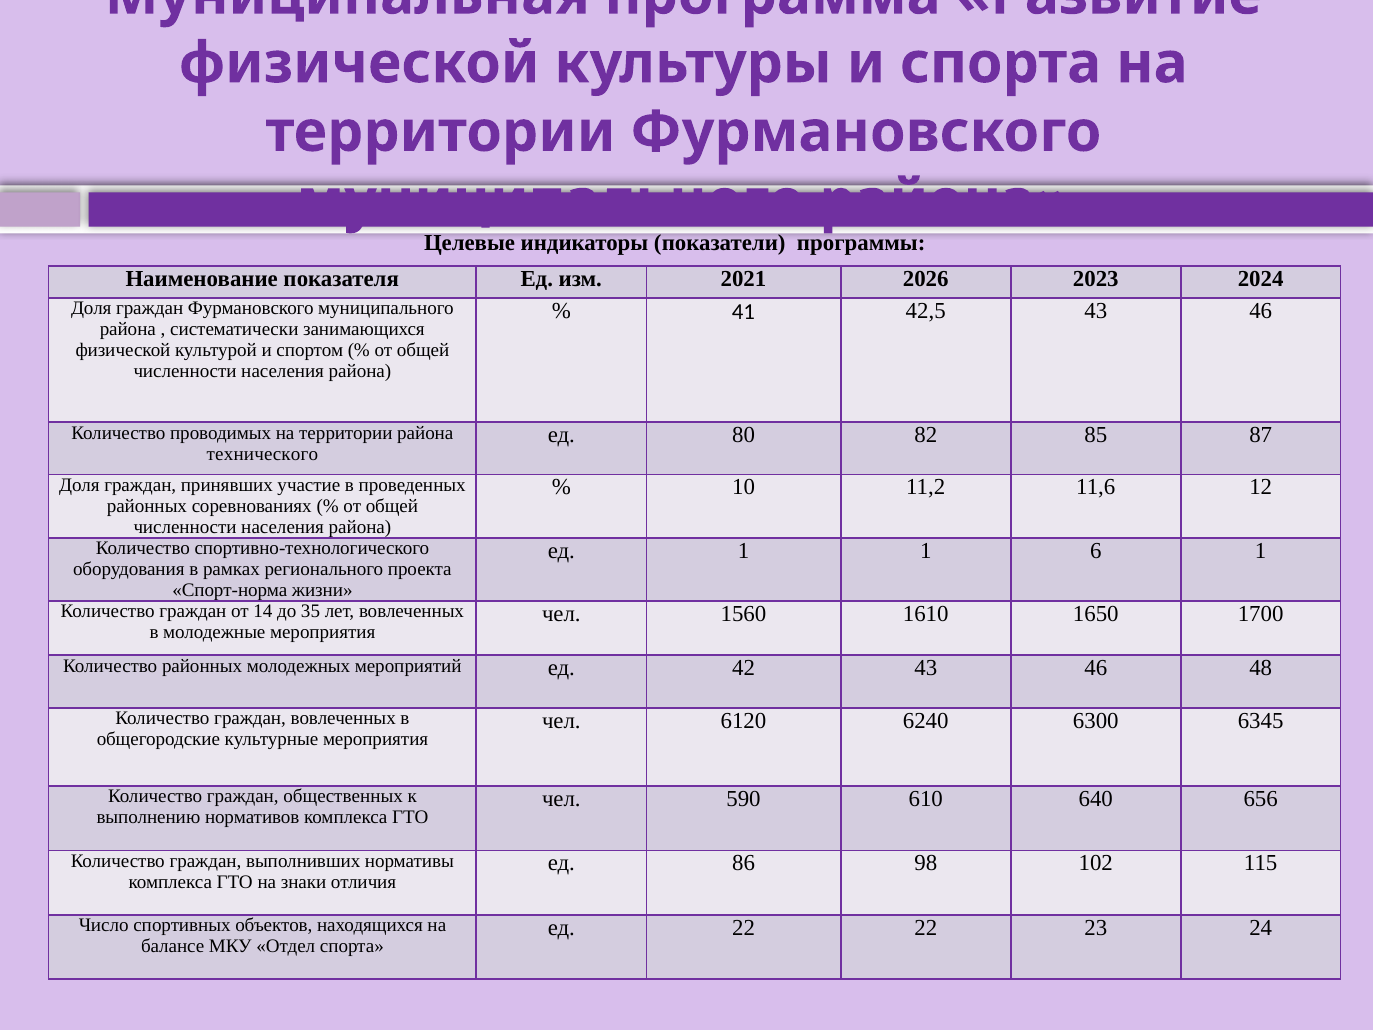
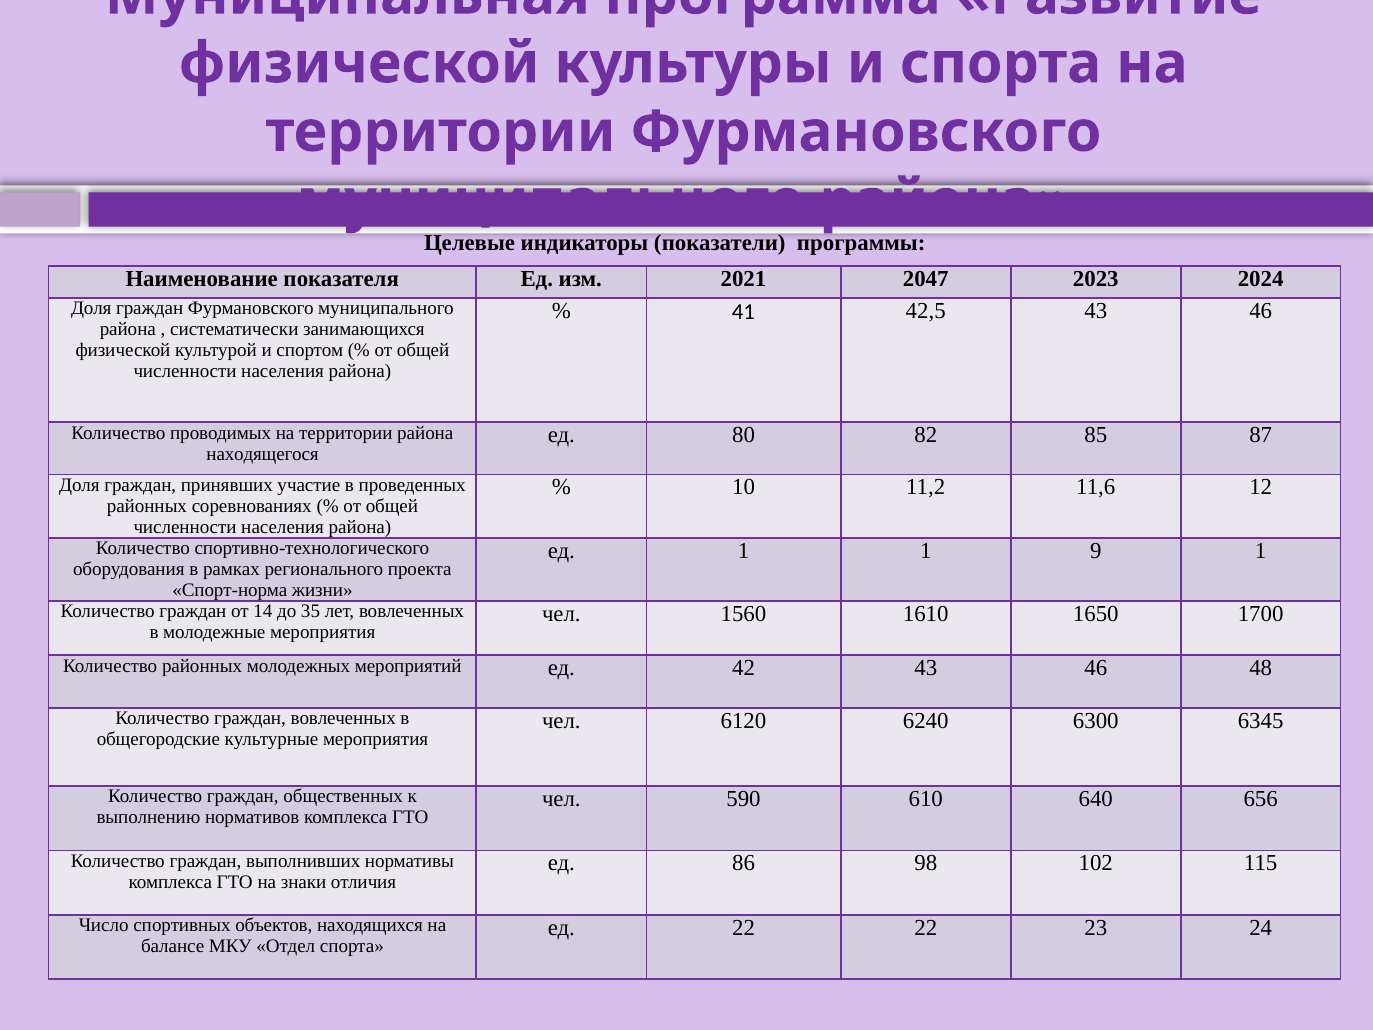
2026: 2026 -> 2047 (926, 279)
технического: технического -> находящегося (263, 454)
6: 6 -> 9 (1096, 550)
